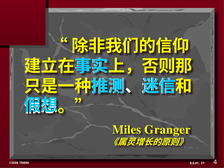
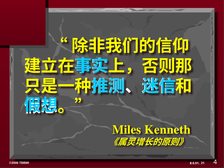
Granger: Granger -> Kenneth (167, 130)
